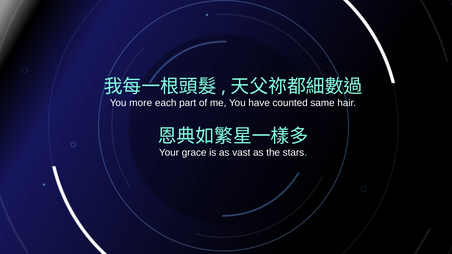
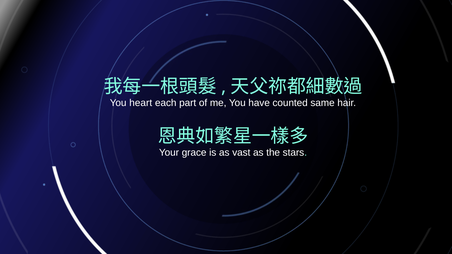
more: more -> heart (141, 103)
